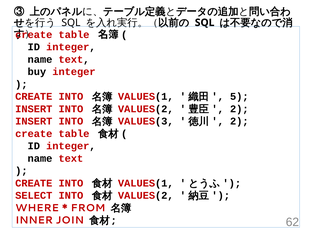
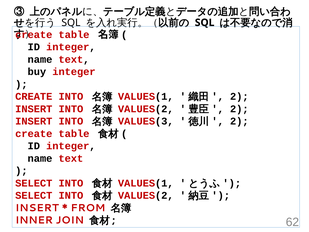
5: 5 -> 2 (239, 96)
CREATE: CREATE -> SELECT (34, 183)
WHERE: WHERE -> INSERT (37, 208)
